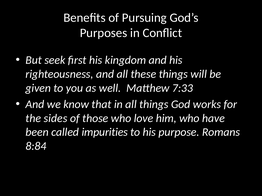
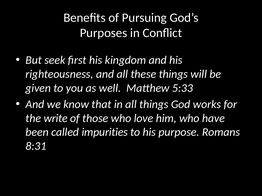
7:33: 7:33 -> 5:33 (183, 88)
sides: sides -> write (56, 118)
8:84: 8:84 -> 8:31 (36, 146)
